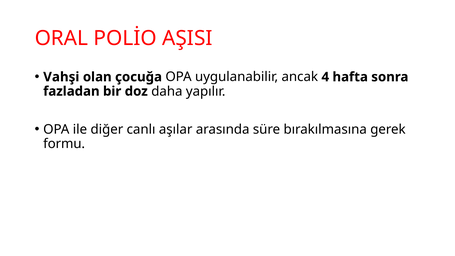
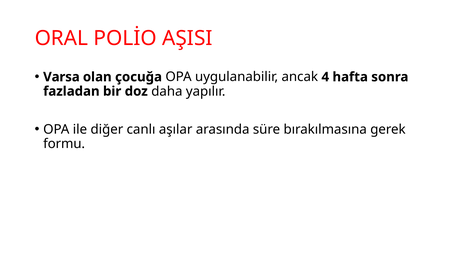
Vahşi: Vahşi -> Varsa (61, 77)
